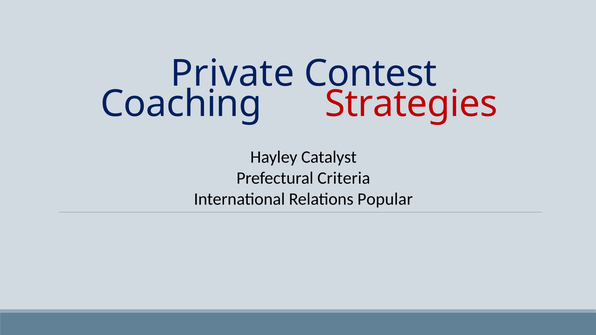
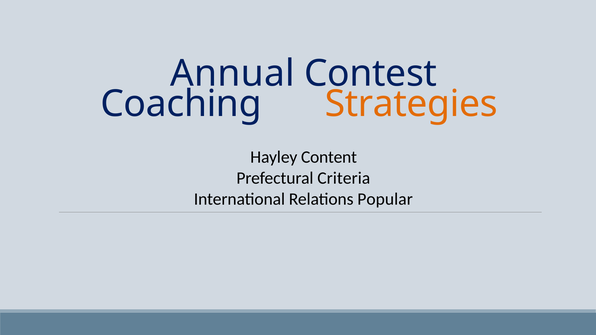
Private: Private -> Annual (233, 74)
Strategies colour: red -> orange (411, 104)
Catalyst: Catalyst -> Content (329, 157)
